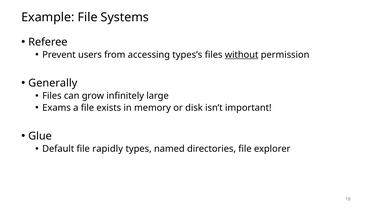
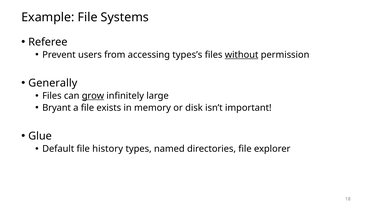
grow underline: none -> present (93, 96)
Exams: Exams -> Bryant (57, 108)
rapidly: rapidly -> history (108, 149)
